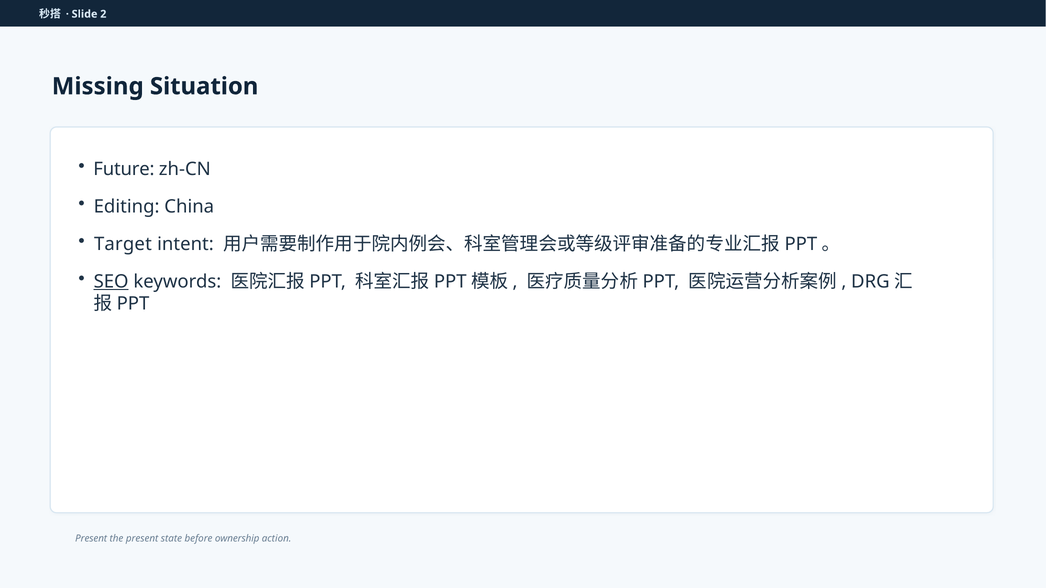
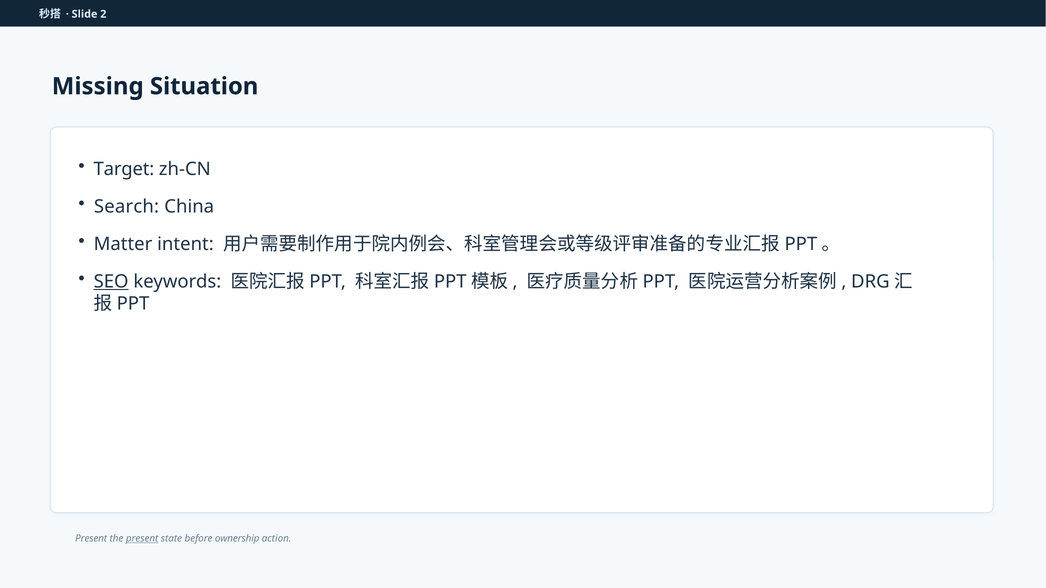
Future: Future -> Target (124, 169)
Editing: Editing -> Search (127, 207)
Target: Target -> Matter (123, 244)
present underline: none -> present (142, 539)
